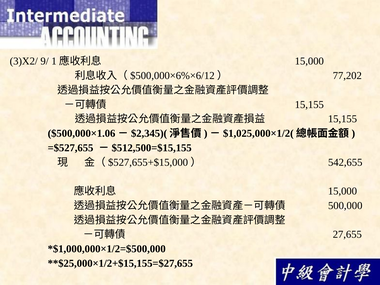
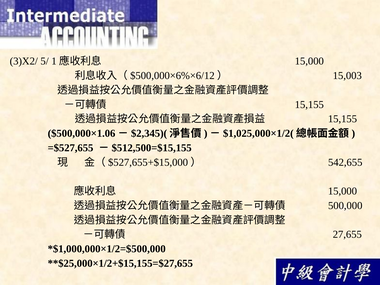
9/: 9/ -> 5/ (45, 61)
77,202: 77,202 -> 15,003 (347, 76)
